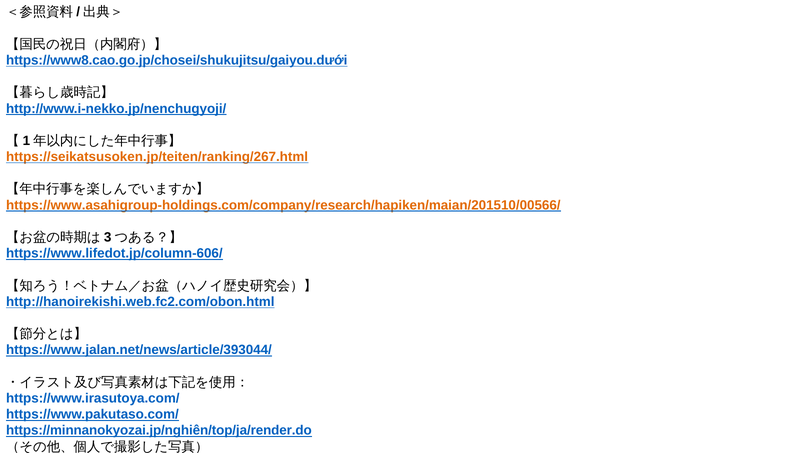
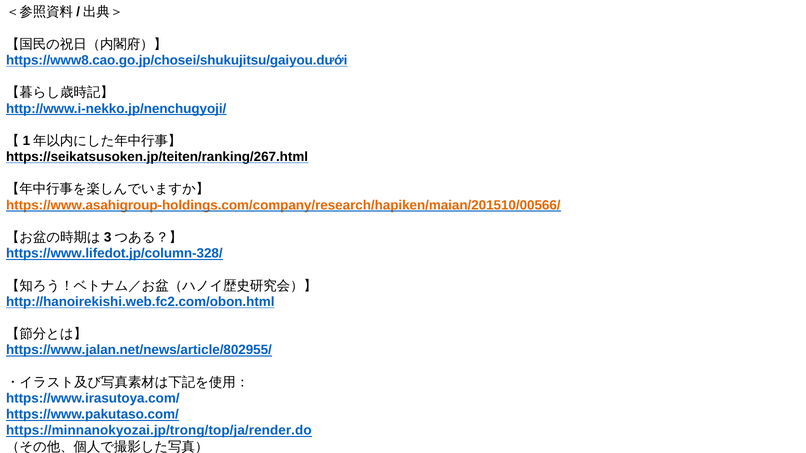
https://seikatsusoken.jp/teiten/ranking/267.html colour: orange -> black (157, 157)
https://www.lifedot.jp/column-606/: https://www.lifedot.jp/column-606/ -> https://www.lifedot.jp/column-328/ (114, 254)
https://www.jalan.net/news/article/393044/: https://www.jalan.net/news/article/393044/ -> https://www.jalan.net/news/article/802955/ (139, 350)
https://minnanokyozai.jp/nghiên/top/ja/render.do: https://minnanokyozai.jp/nghiên/top/ja/render.do -> https://minnanokyozai.jp/trong/top/ja/render.do (159, 431)
